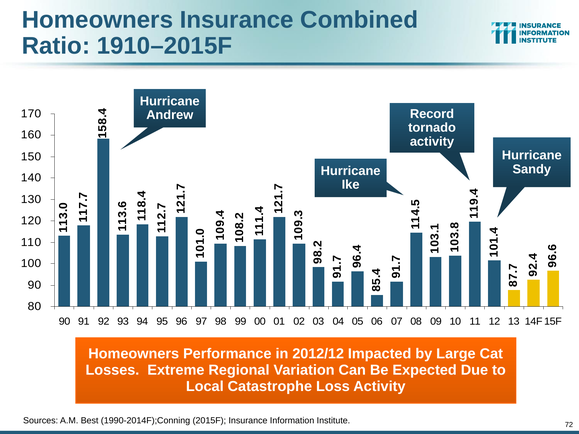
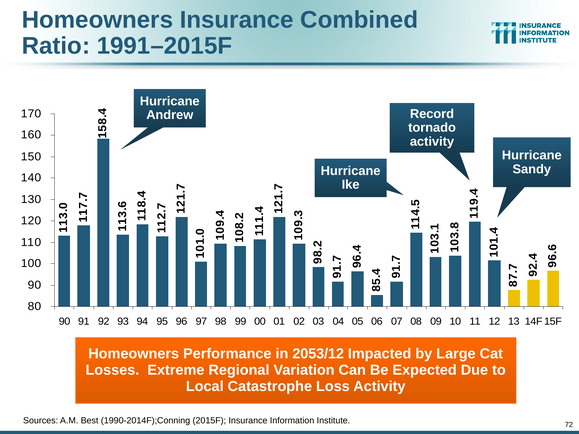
1910–2015F: 1910–2015F -> 1991–2015F (164, 46)
2012/12: 2012/12 -> 2053/12 (318, 354)
